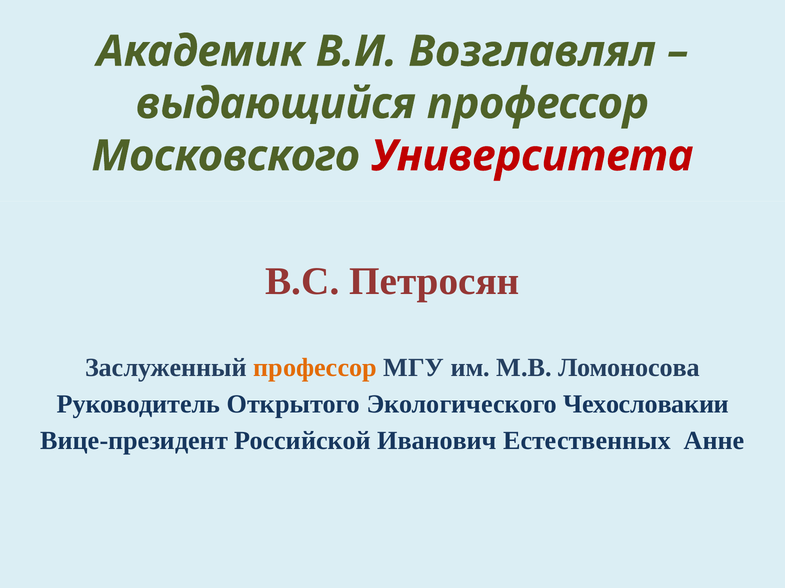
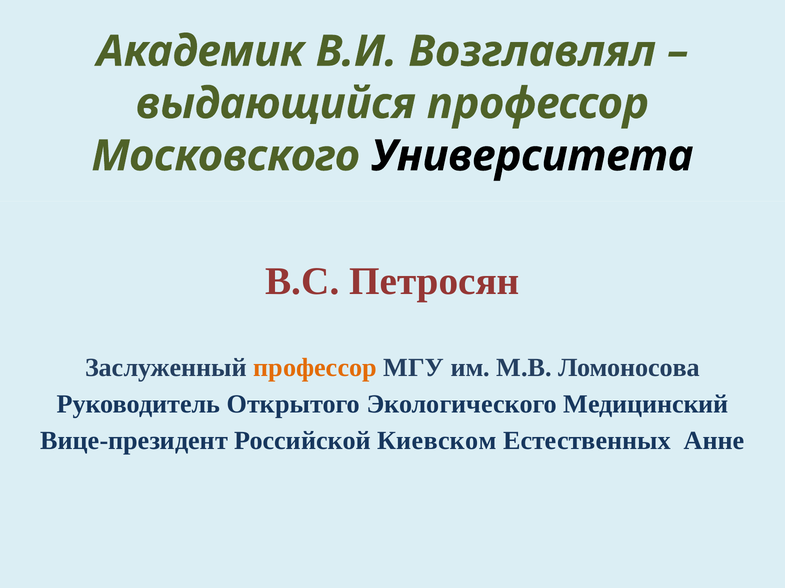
Университета colour: red -> black (532, 156)
Чехословакии: Чехословакии -> Медицинский (646, 405)
Иванович: Иванович -> Киевском (437, 441)
